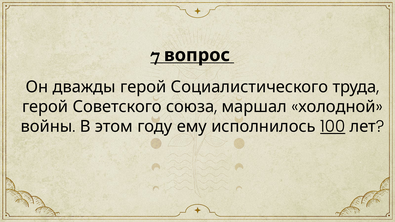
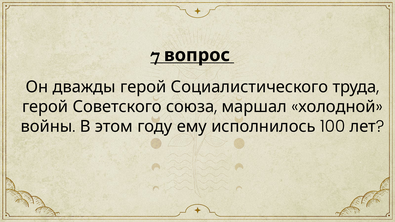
100 underline: present -> none (333, 127)
